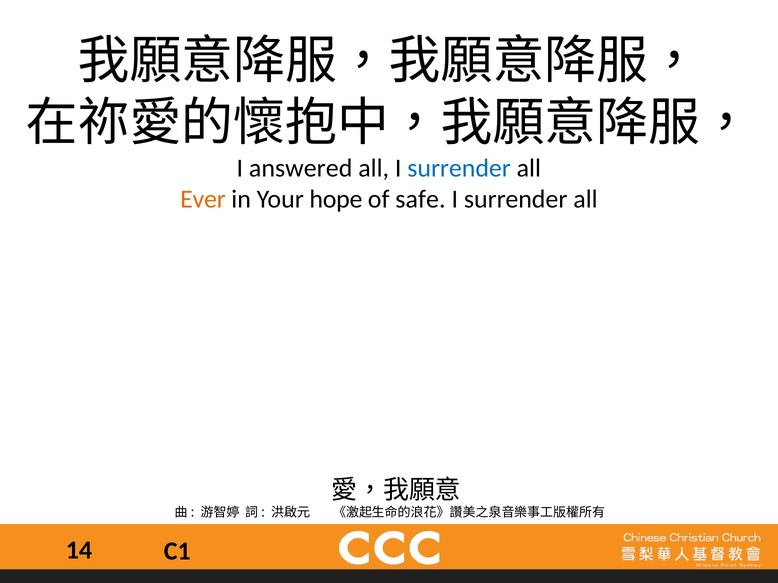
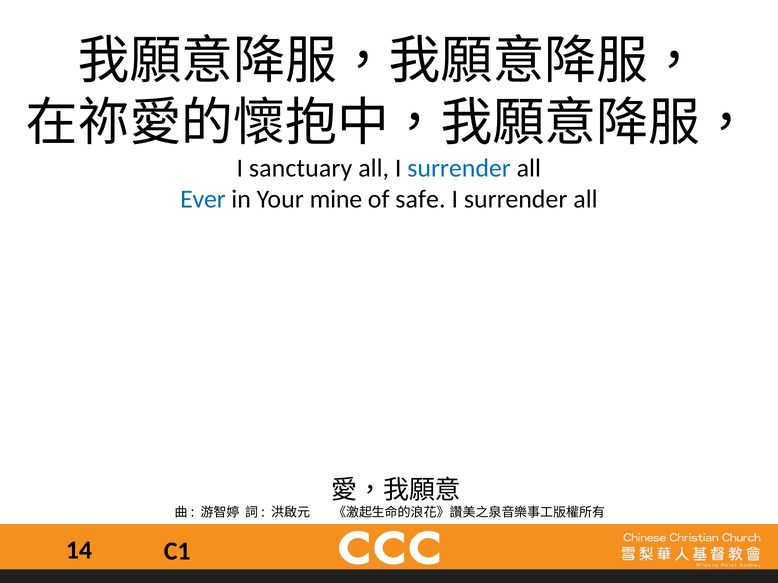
answered: answered -> sanctuary (301, 168)
Ever colour: orange -> blue (203, 199)
hope: hope -> mine (336, 199)
